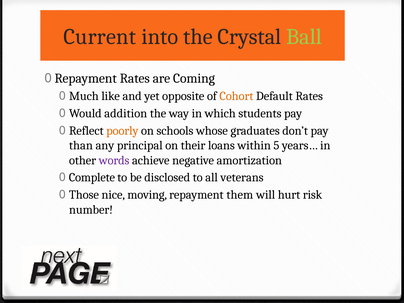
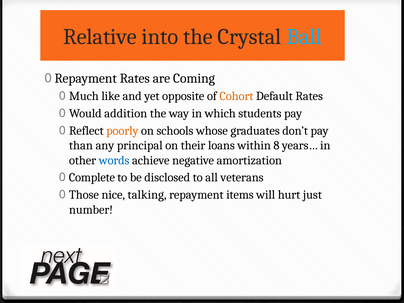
Current: Current -> Relative (100, 37)
Ball colour: light green -> light blue (304, 37)
5: 5 -> 8 (276, 146)
words colour: purple -> blue (114, 160)
moving: moving -> talking (147, 195)
them: them -> items (240, 195)
risk: risk -> just (312, 195)
